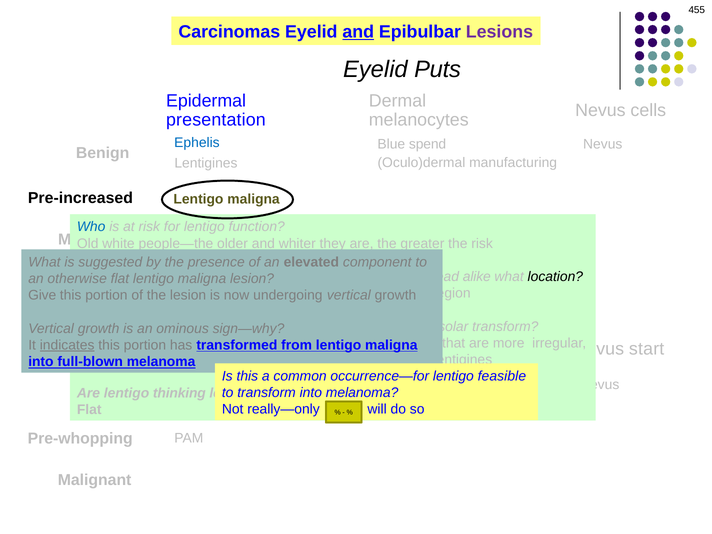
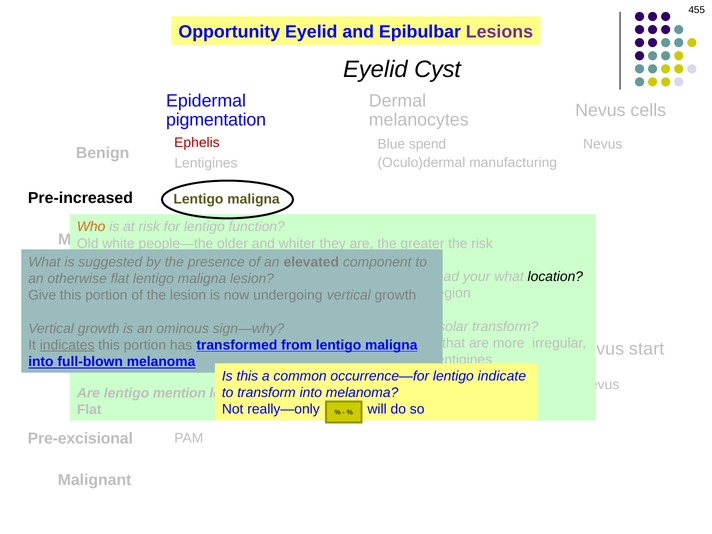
Carcinomas: Carcinomas -> Opportunity (229, 32)
and underline: present -> none (358, 32)
Puts: Puts -> Cyst (438, 69)
presentation: presentation -> pigmentation (216, 120)
Ephelis colour: blue -> red (197, 143)
Who colour: blue -> orange (91, 227)
alike: alike -> your (477, 277)
feasible: feasible -> indicate (502, 376)
thinking: thinking -> mention (179, 393)
Pre-whopping: Pre-whopping -> Pre-excisional (80, 439)
